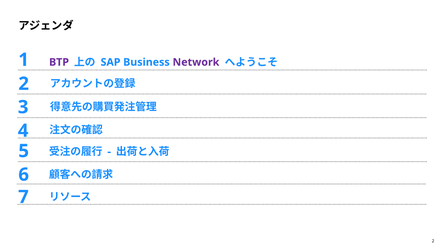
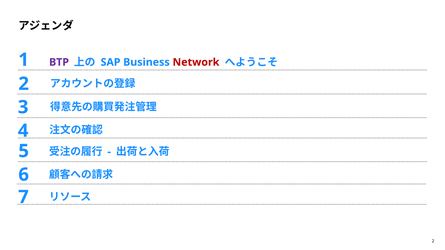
Network colour: purple -> red (196, 62)
